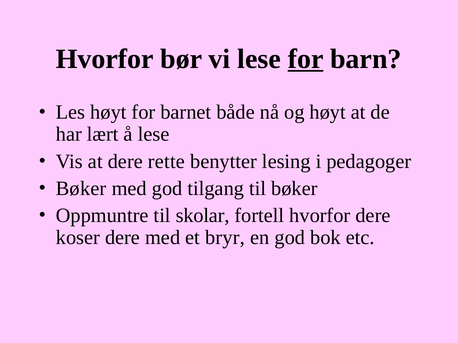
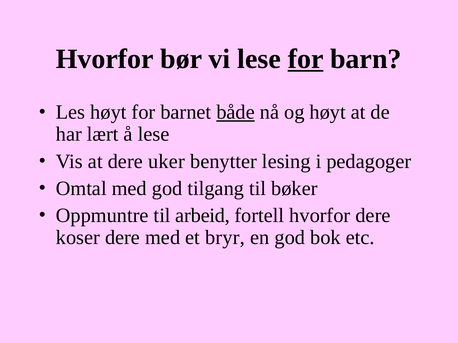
både underline: none -> present (236, 112)
rette: rette -> uker (166, 162)
Bøker: Bøker -> Omtal (81, 189)
skolar: skolar -> arbeid (203, 216)
